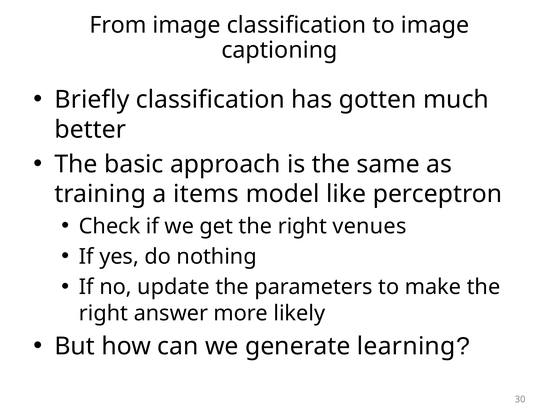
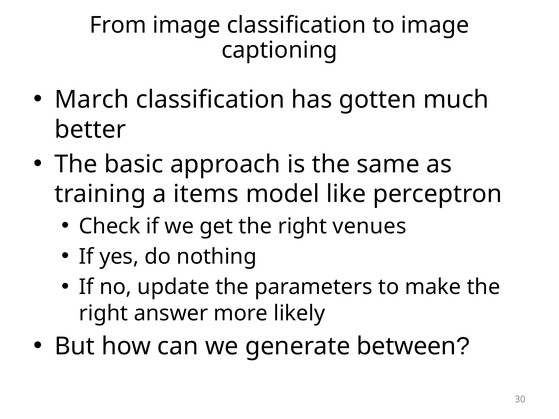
Briefly: Briefly -> March (92, 100)
learning: learning -> between (406, 347)
